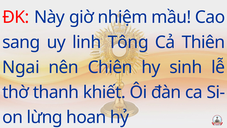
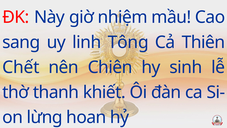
Ngai: Ngai -> Chết (21, 67)
